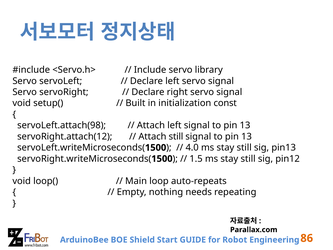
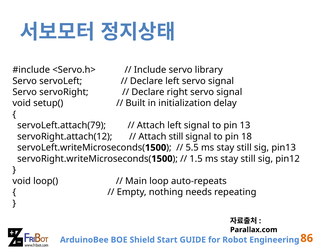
const: const -> delay (225, 103)
servoLeft.attach(98: servoLeft.attach(98 -> servoLeft.attach(79 (62, 125)
13: 13 -> 18 (247, 136)
4.0: 4.0 -> 5.5 (192, 148)
